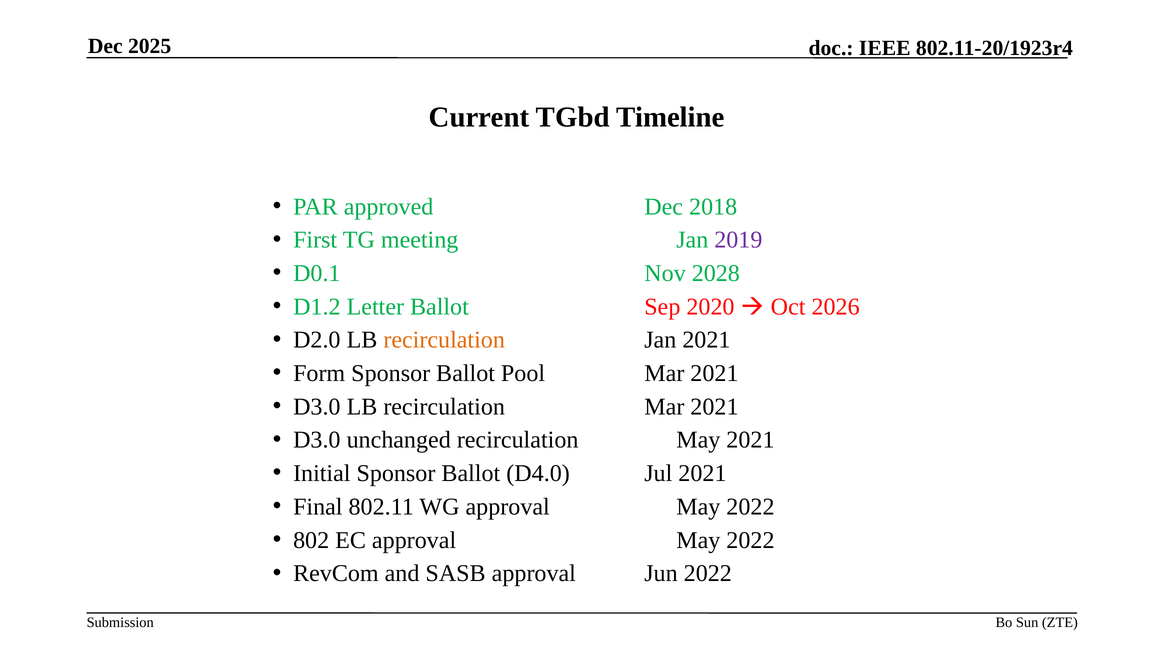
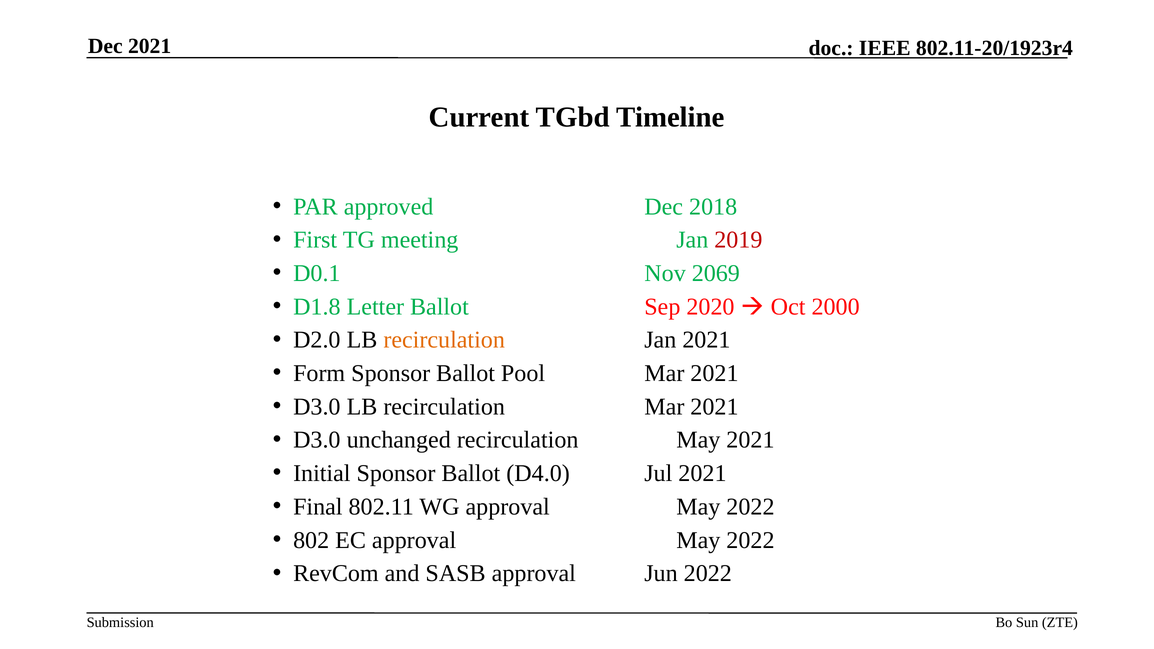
Dec 2025: 2025 -> 2021 (150, 46)
2019 colour: purple -> red (738, 240)
2028: 2028 -> 2069 (716, 273)
D1.2: D1.2 -> D1.8 (317, 307)
2026: 2026 -> 2000 (836, 307)
